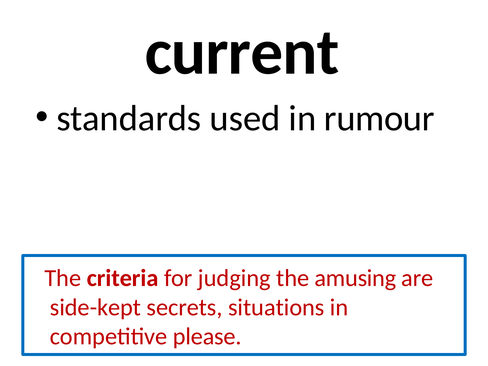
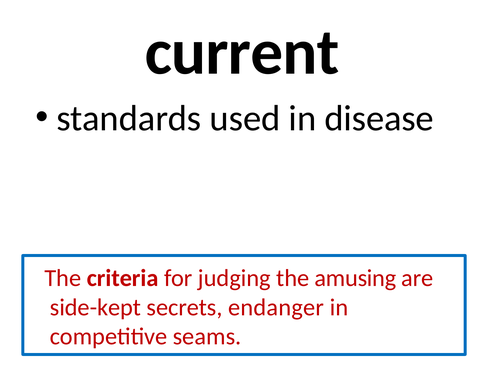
rumour: rumour -> disease (379, 118)
situations: situations -> endanger (276, 307)
please: please -> seams (207, 337)
